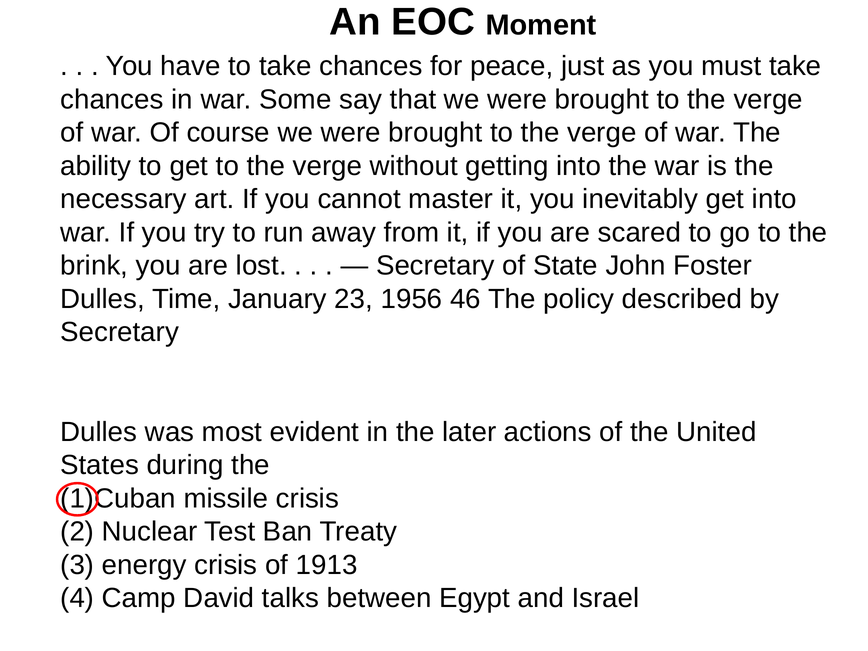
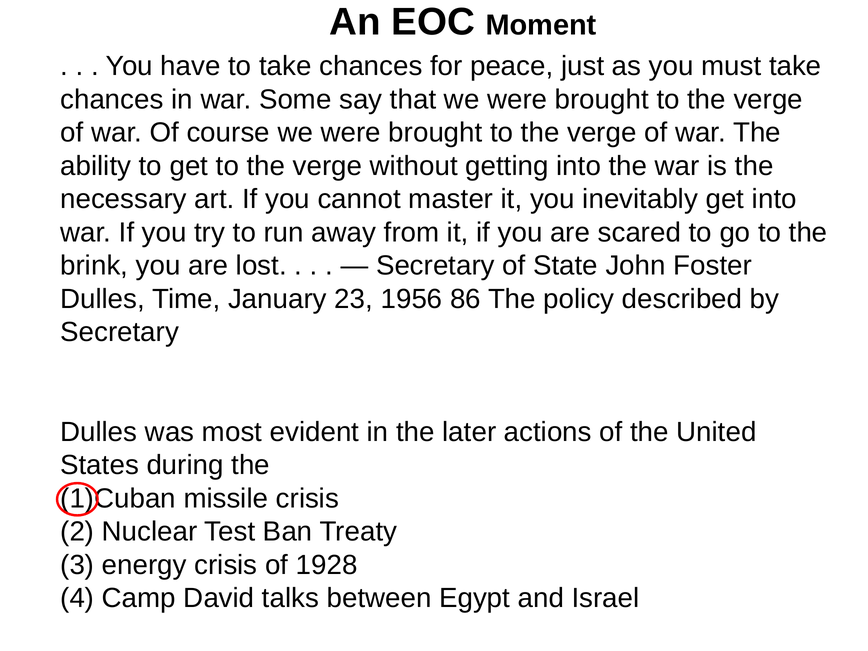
46: 46 -> 86 (465, 299)
1913: 1913 -> 1928 (327, 565)
